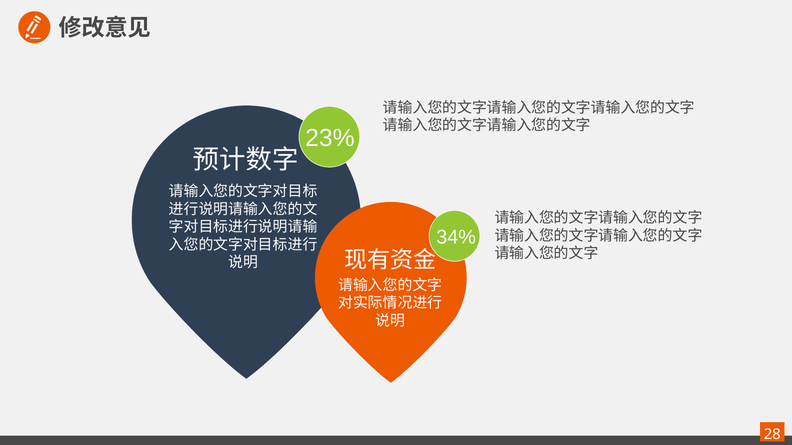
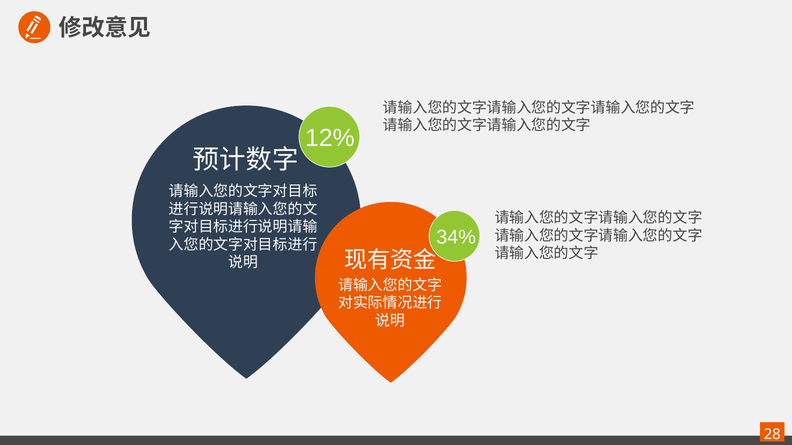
23%: 23% -> 12% (330, 138)
